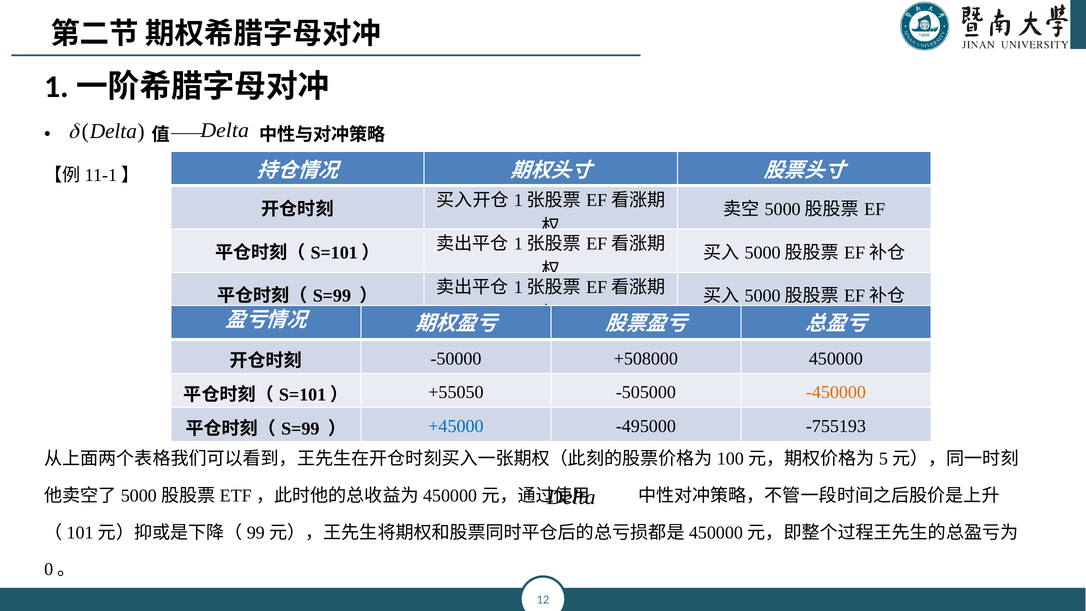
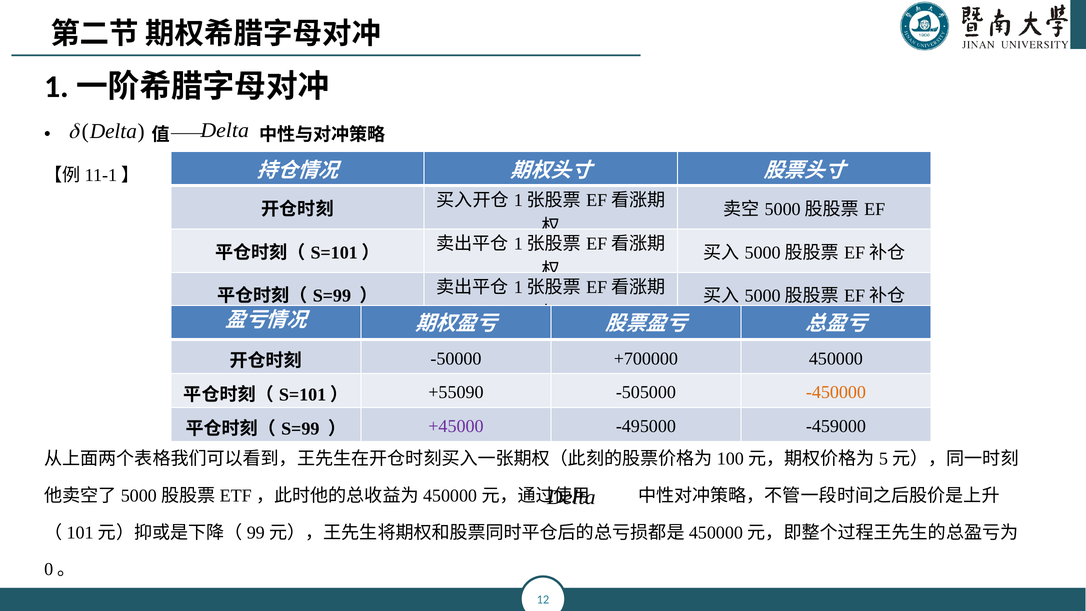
+508000: +508000 -> +700000 (646, 359)
+55050: +55050 -> +55090 (456, 393)
+45000 colour: blue -> purple (456, 426)
-755193: -755193 -> -459000 (836, 426)
